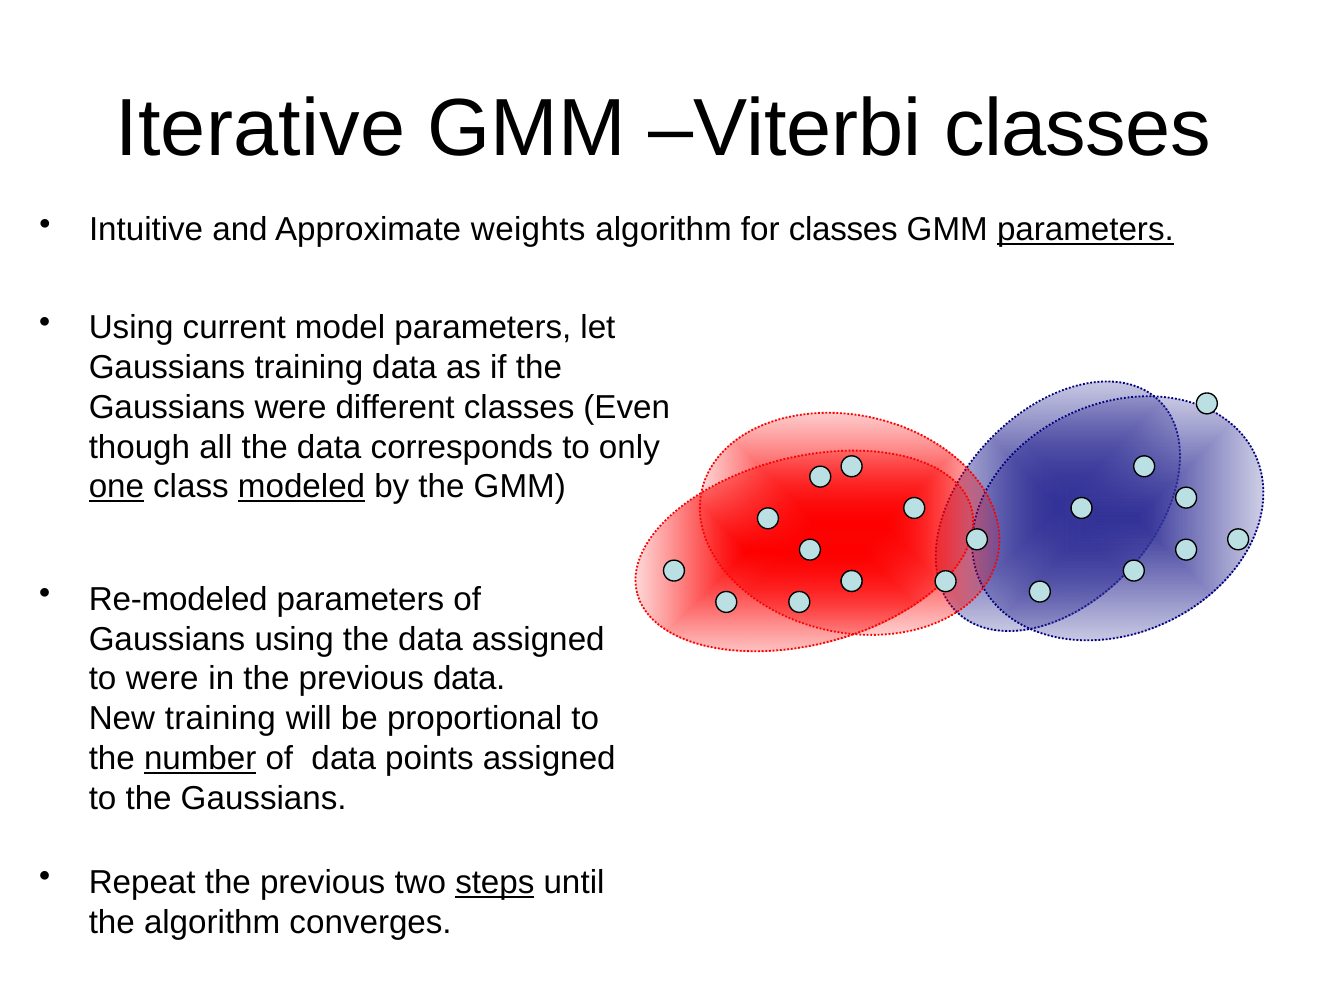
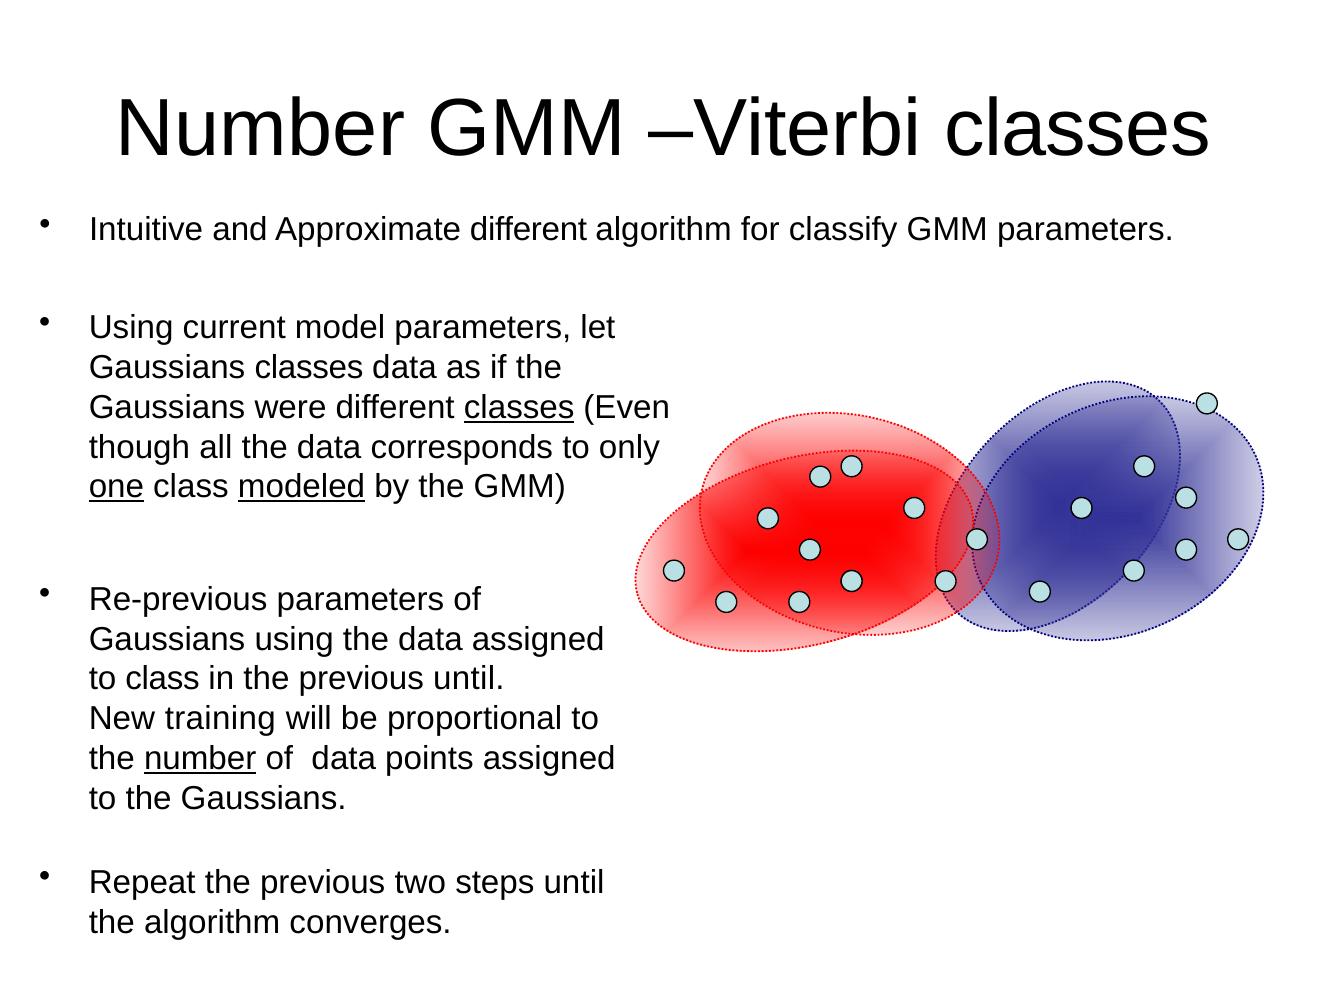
Iterative: Iterative -> Number (260, 128)
Approximate weights: weights -> different (529, 229)
for classes: classes -> classify (843, 229)
parameters underline: present -> none (1085, 229)
Gaussians training: training -> classes (309, 368)
classes underline: none -> present (519, 407)
Re-modeled: Re-modeled -> Re-previous (178, 599)
to were: were -> class (163, 679)
previous data: data -> until (469, 679)
steps underline: present -> none (495, 883)
